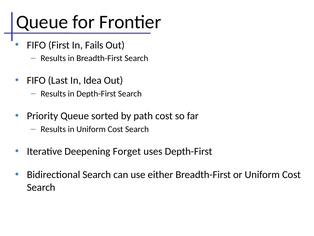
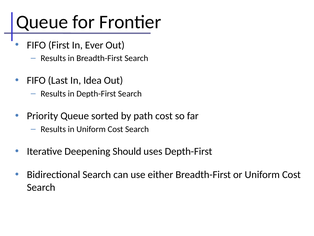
Fails: Fails -> Ever (94, 45)
Forget: Forget -> Should (127, 151)
